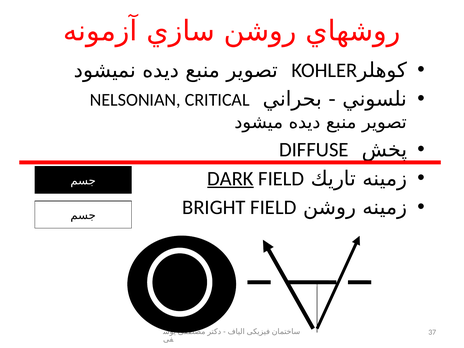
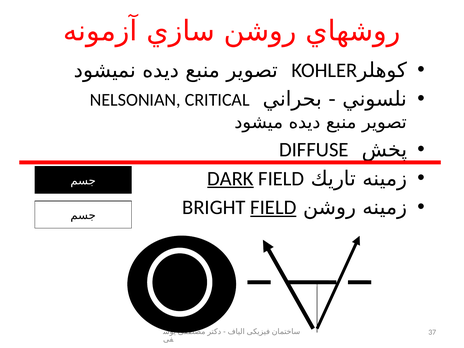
FIELD underline: none -> present (273, 207)
